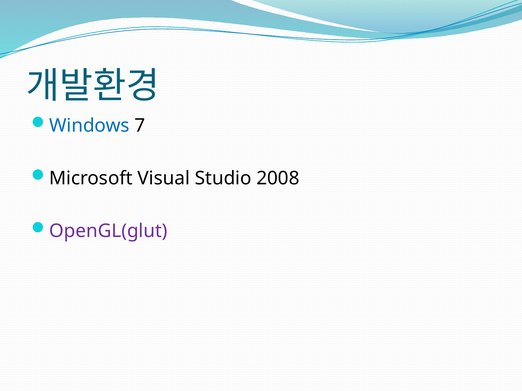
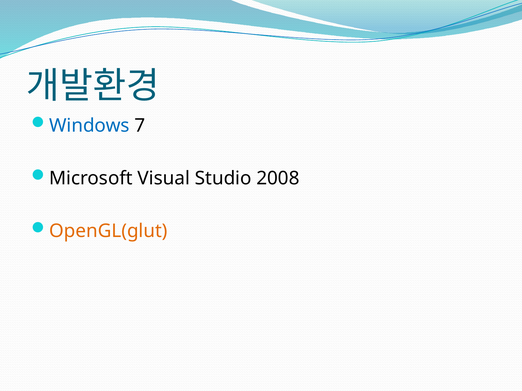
OpenGL(glut colour: purple -> orange (108, 231)
